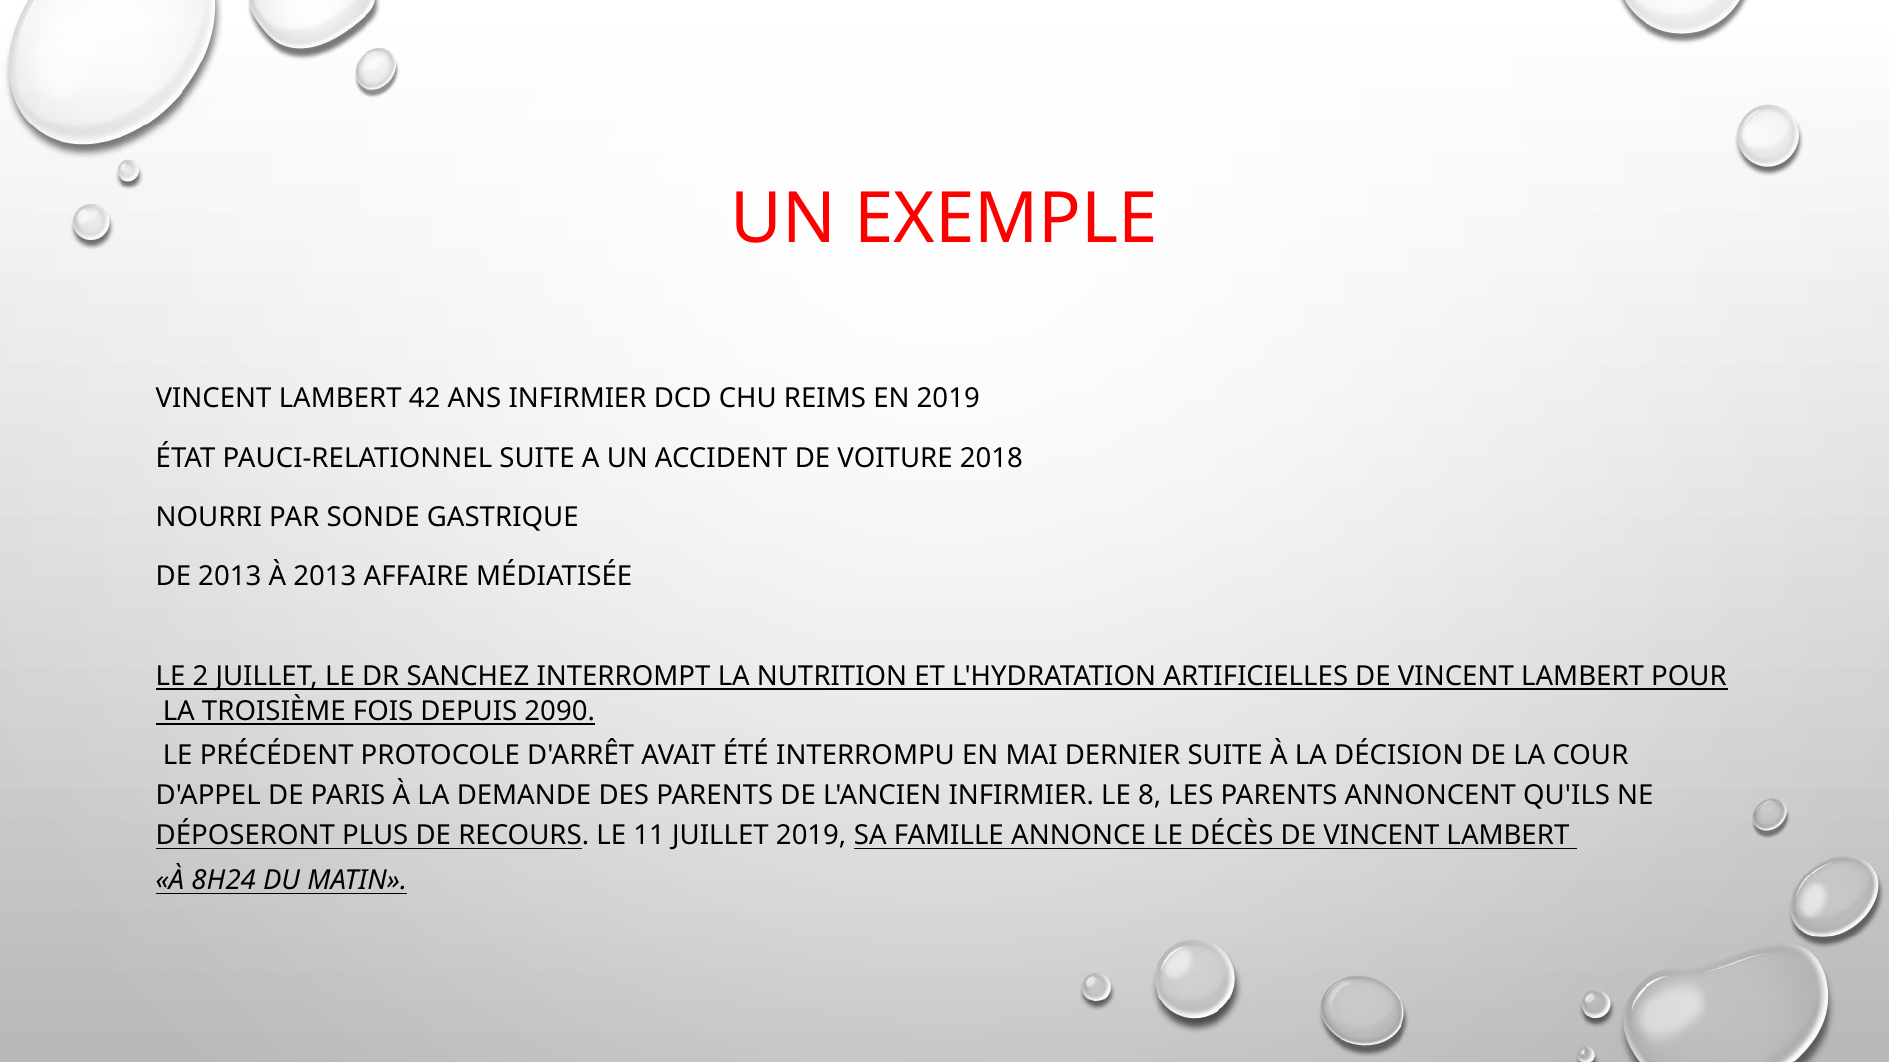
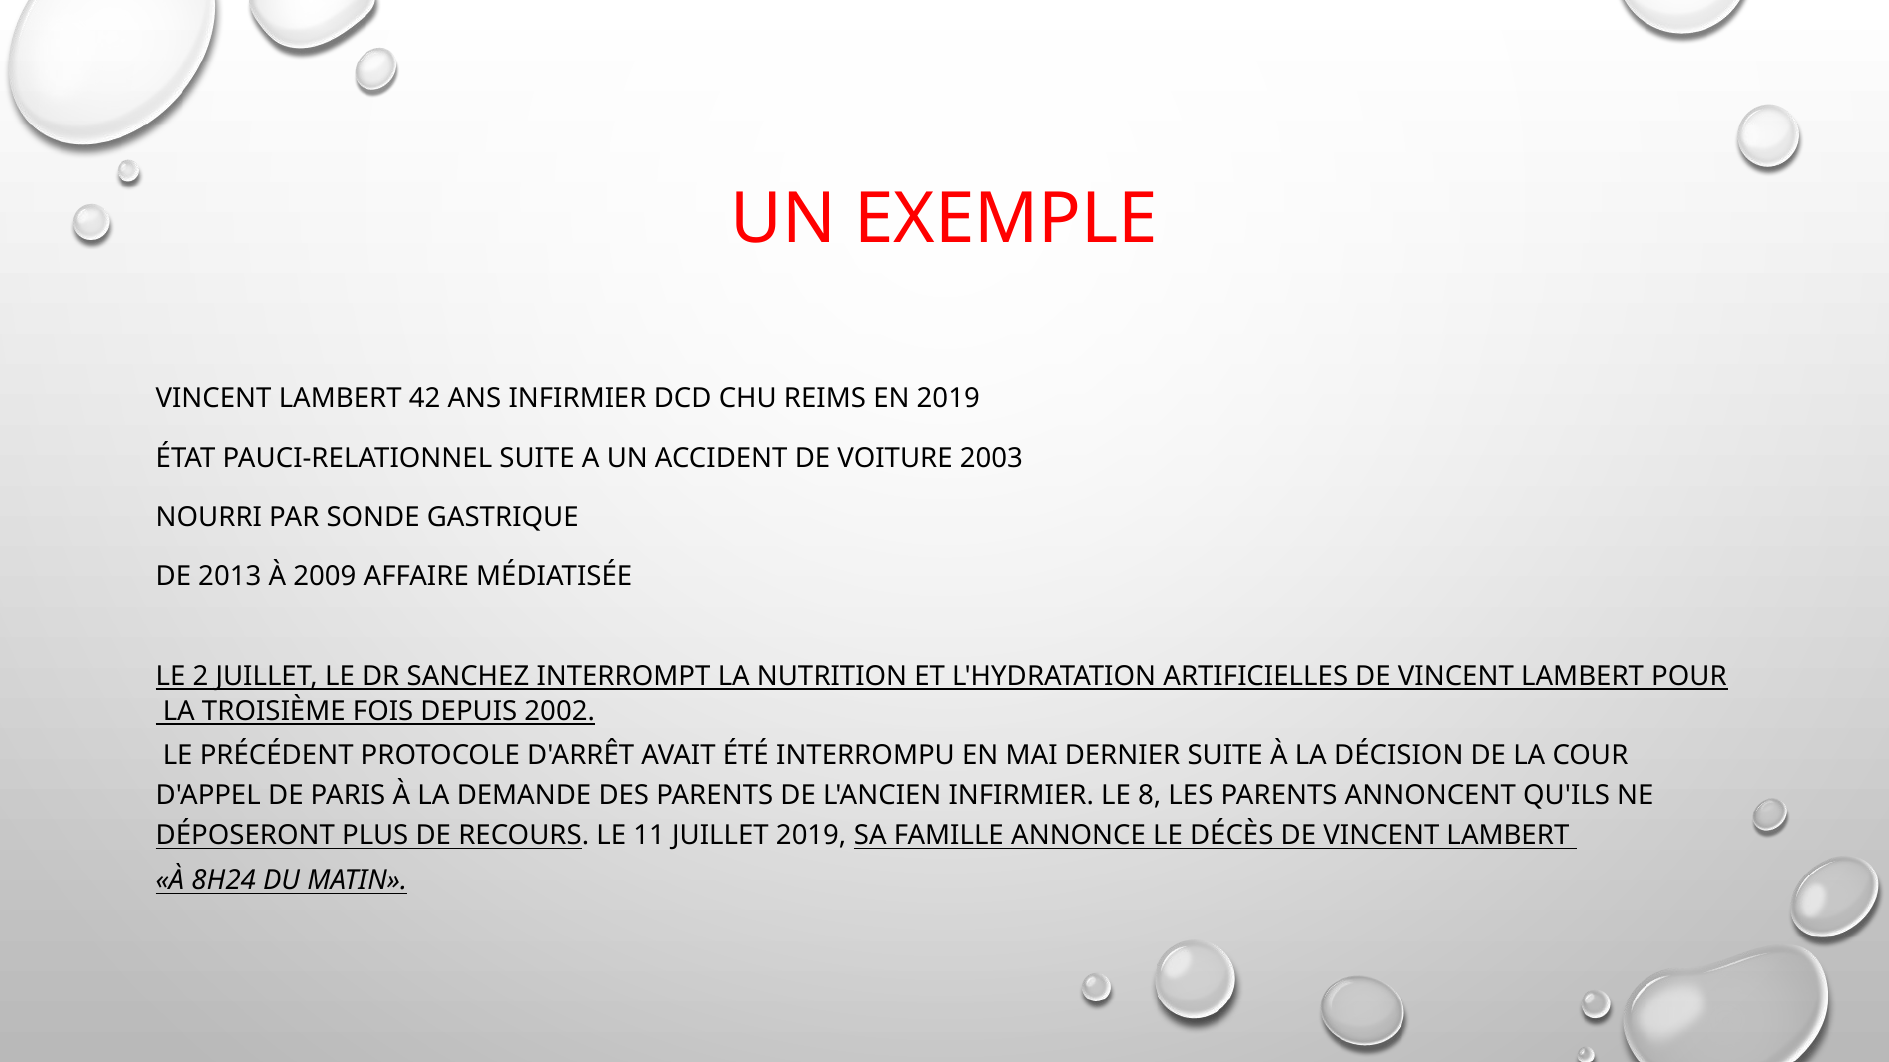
2018: 2018 -> 2003 (991, 458)
À 2013: 2013 -> 2009 (325, 577)
2090: 2090 -> 2002 (560, 712)
